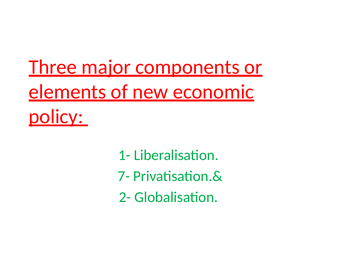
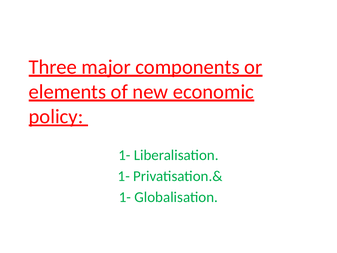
7-: 7- -> 1- (124, 176)
2-: 2- -> 1- (125, 197)
